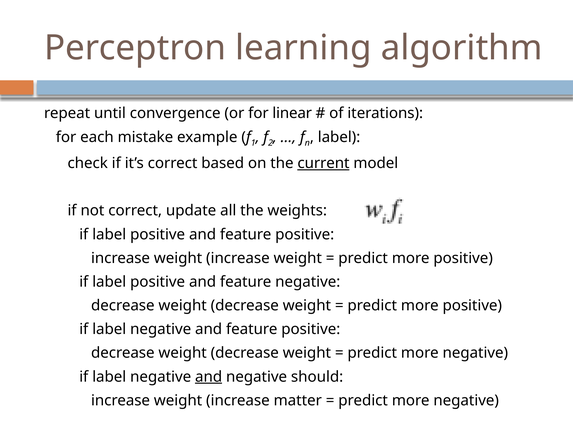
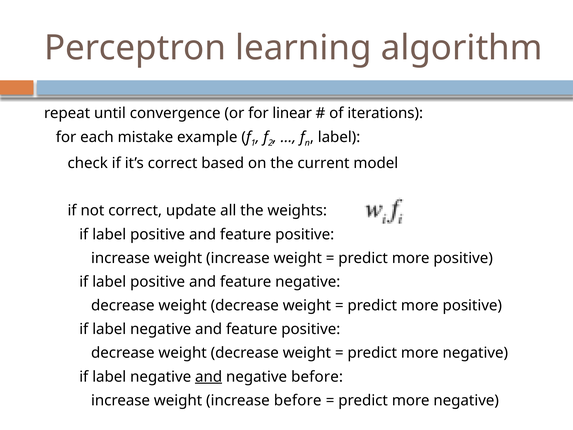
current underline: present -> none (323, 163)
negative should: should -> before (317, 377)
increase matter: matter -> before (298, 400)
